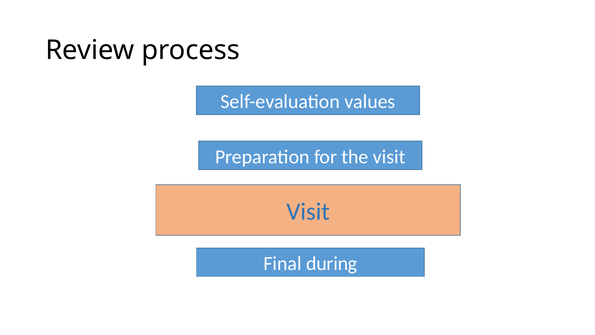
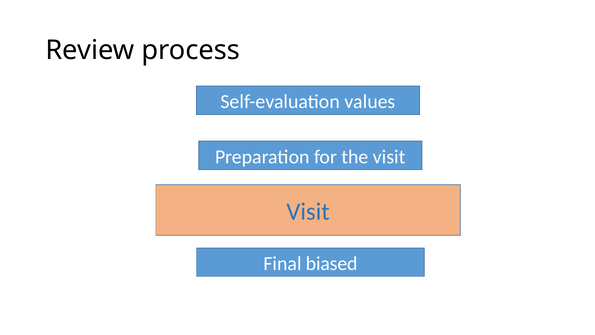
during: during -> biased (332, 263)
